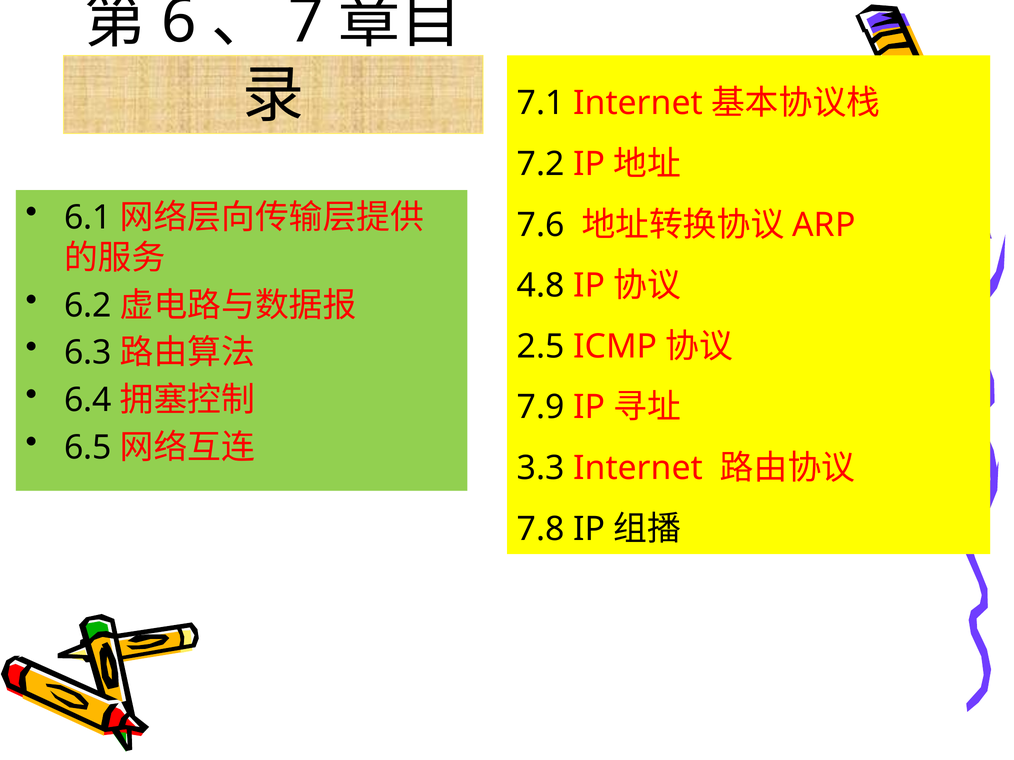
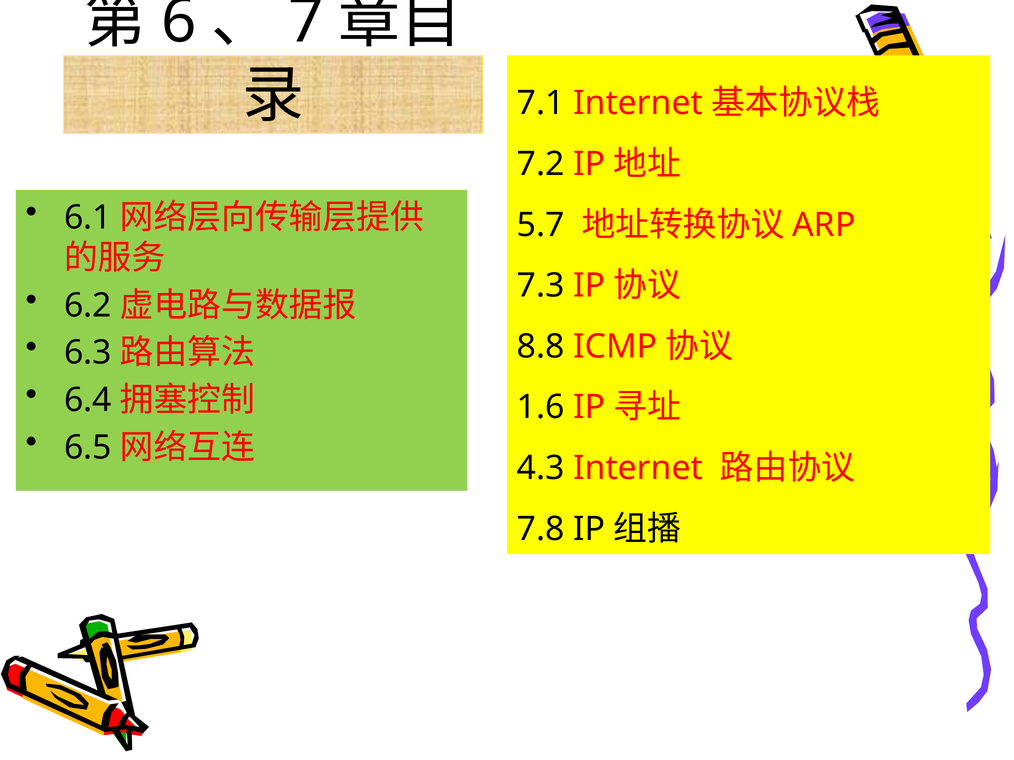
7.6: 7.6 -> 5.7 (541, 225)
4.8: 4.8 -> 7.3 (541, 286)
2.5: 2.5 -> 8.8 (541, 347)
7.9: 7.9 -> 1.6 (541, 408)
3.3: 3.3 -> 4.3 (541, 468)
